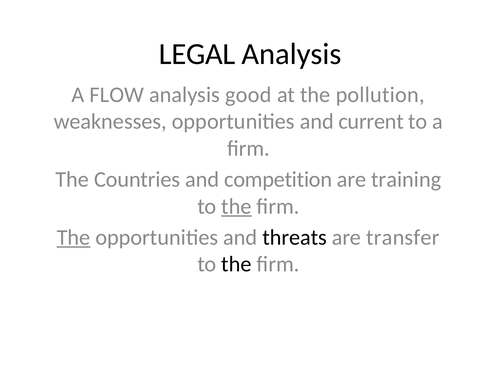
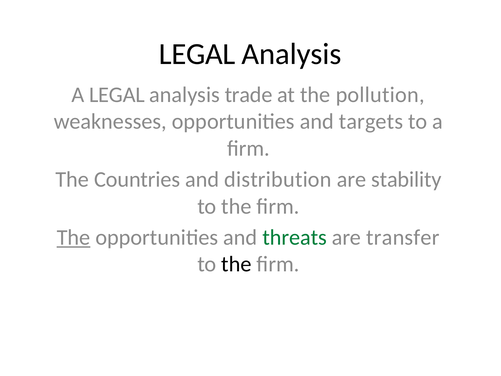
A FLOW: FLOW -> LEGAL (117, 95)
good: good -> trade (249, 95)
current: current -> targets (371, 122)
competition: competition -> distribution (278, 179)
training: training -> stability (406, 179)
the underline: present -> none (236, 206)
threats colour: black -> green (295, 237)
